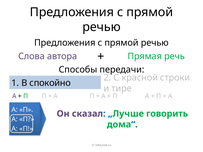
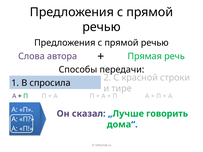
спокойно: спокойно -> спросила (50, 83)
